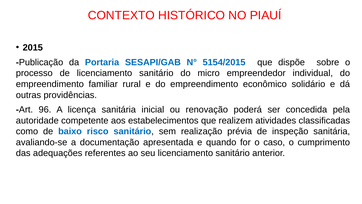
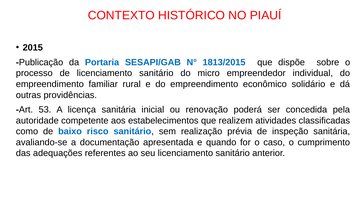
5154/2015: 5154/2015 -> 1813/2015 (224, 62)
96: 96 -> 53 (45, 109)
